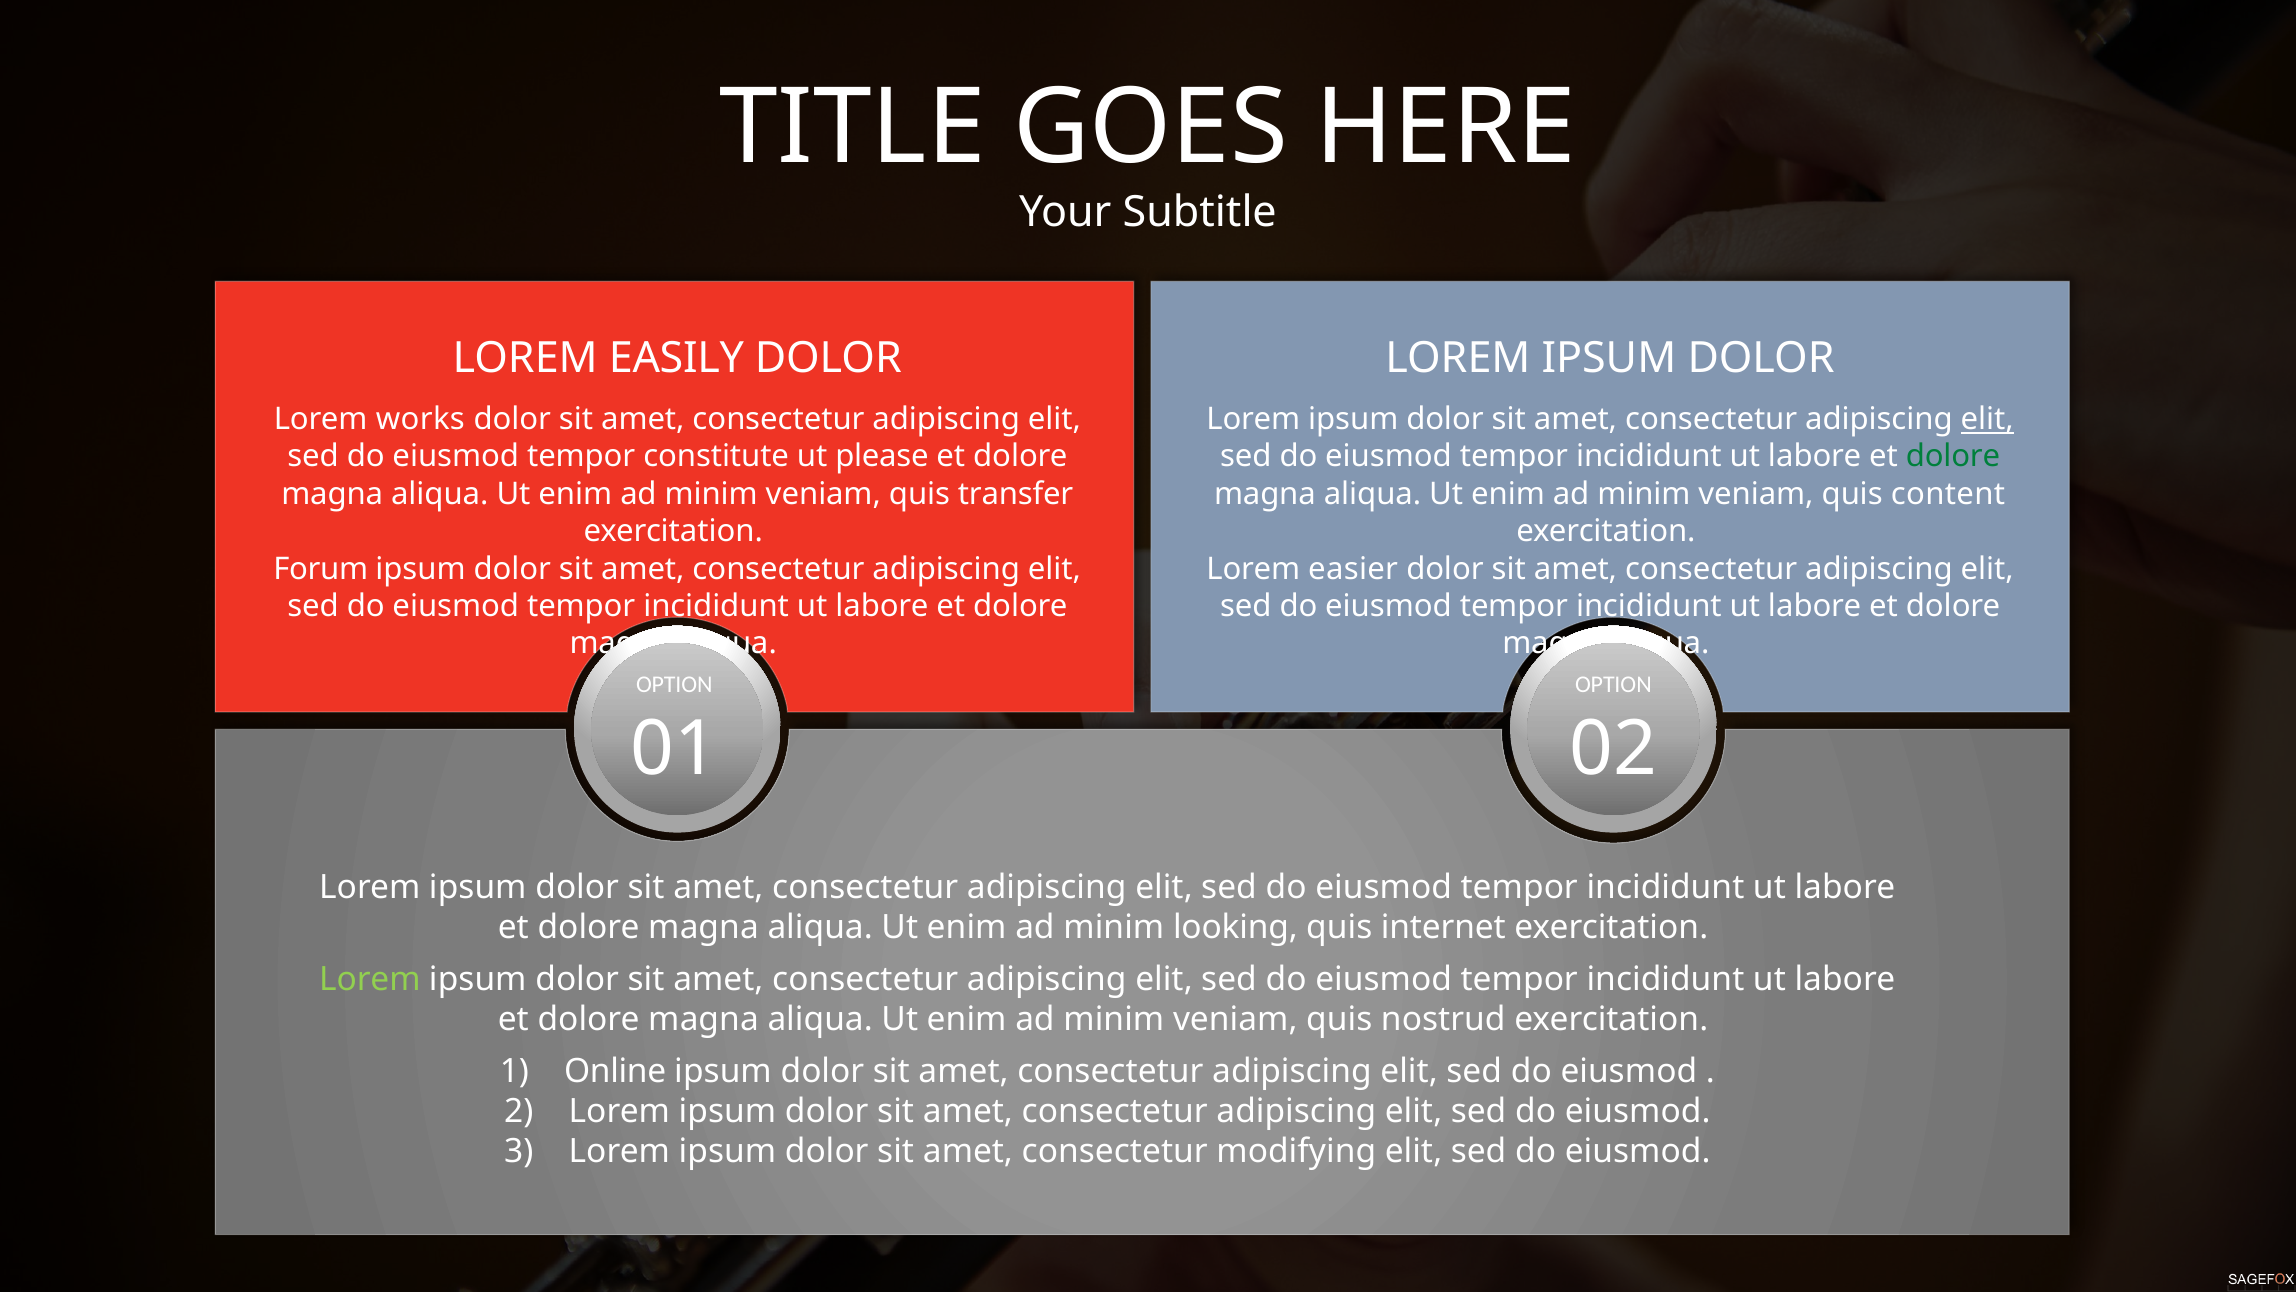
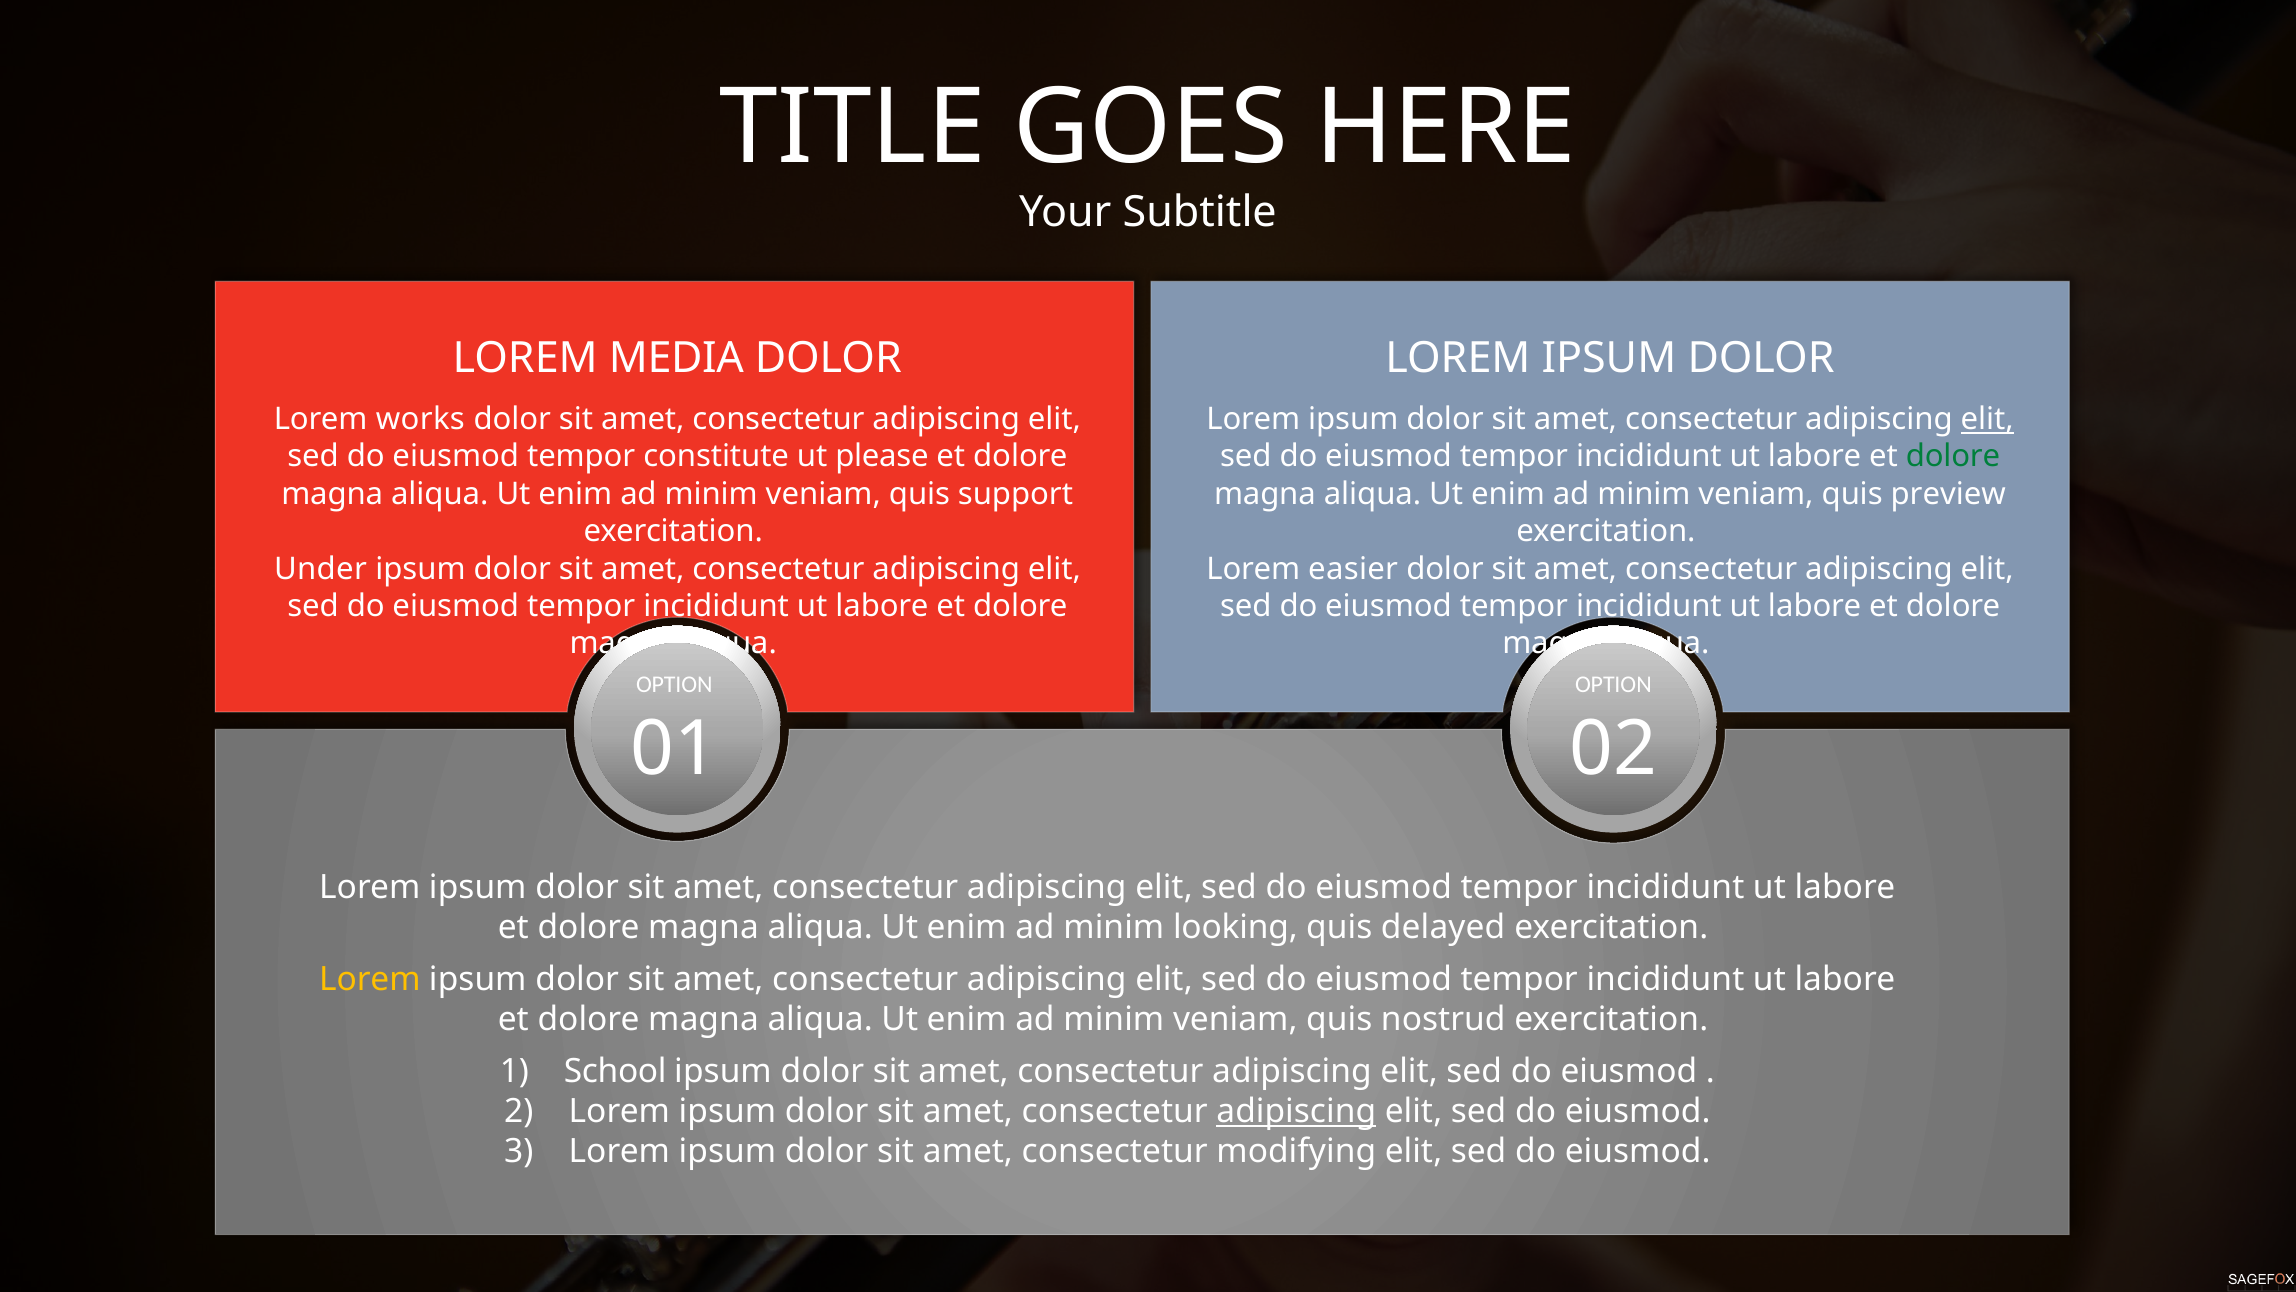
EASILY: EASILY -> MEDIA (676, 358)
transfer: transfer -> support (1015, 494)
content: content -> preview (1948, 494)
Forum: Forum -> Under (320, 569)
internet: internet -> delayed (1443, 927)
Lorem colour: light green -> yellow (370, 979)
Online: Online -> School (615, 1071)
adipiscing underline: none -> present (1296, 1111)
